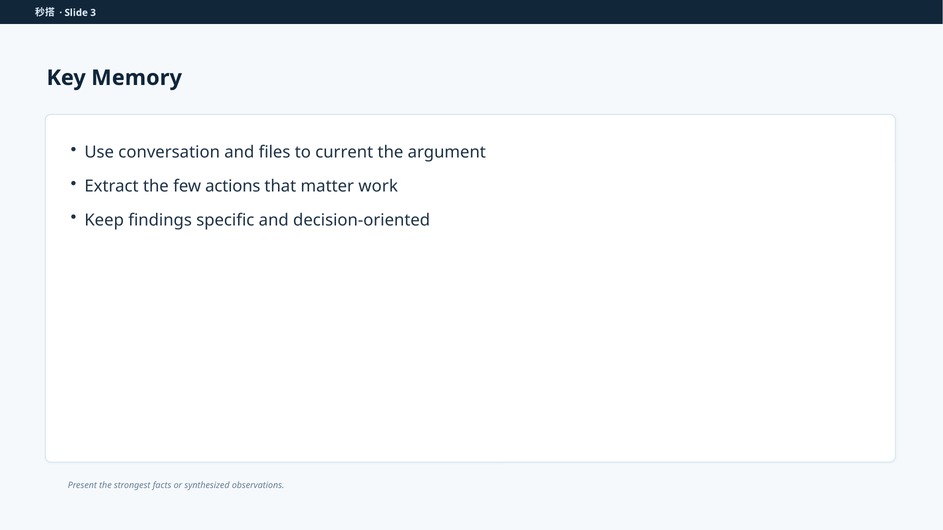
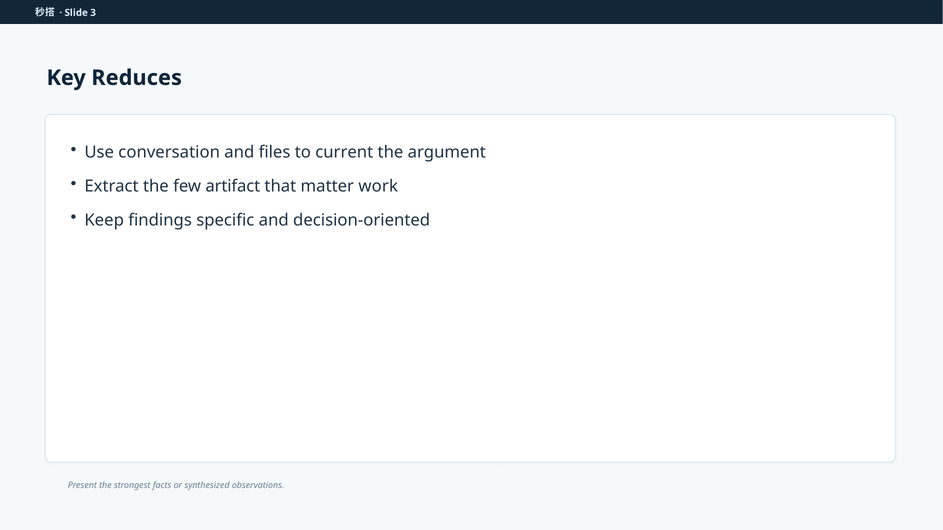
Memory: Memory -> Reduces (137, 78)
actions: actions -> artifact (233, 186)
